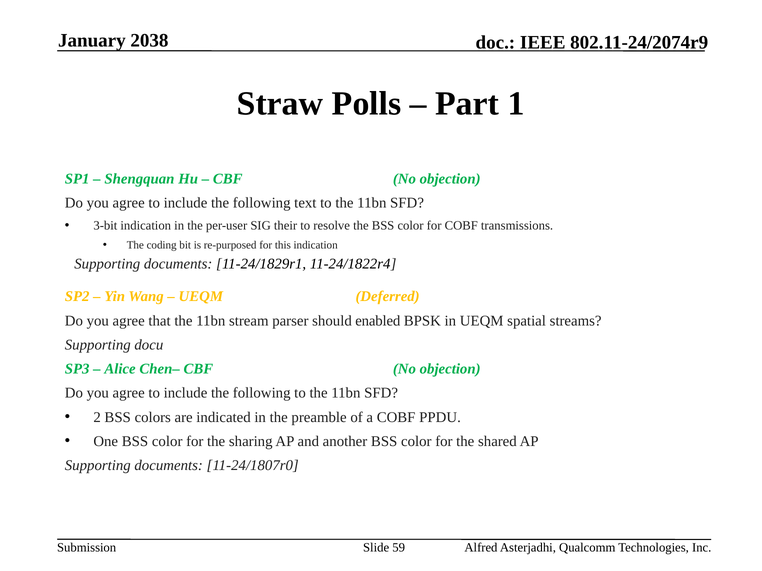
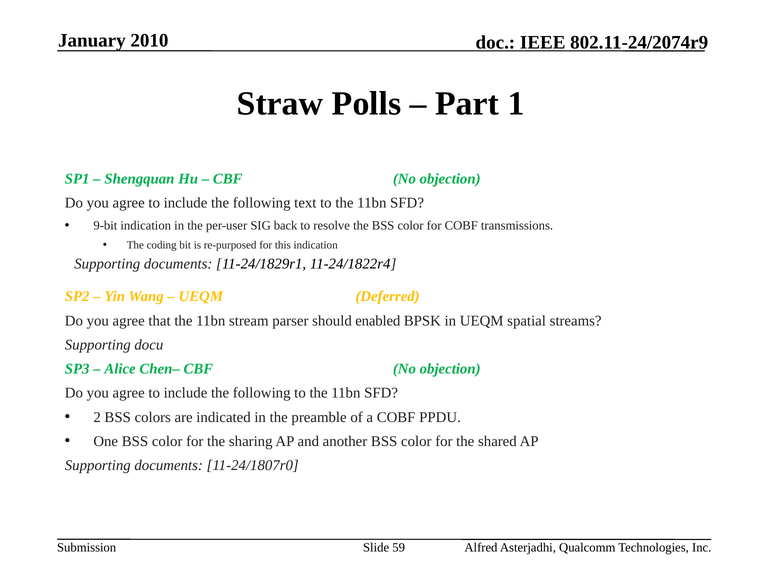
2038: 2038 -> 2010 (149, 40)
3-bit: 3-bit -> 9-bit (105, 226)
their: their -> back (286, 226)
